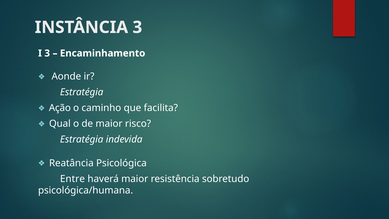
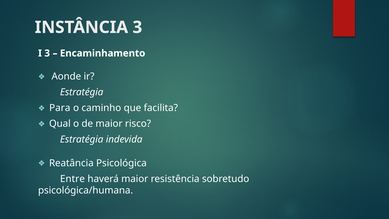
Ação: Ação -> Para (60, 108)
